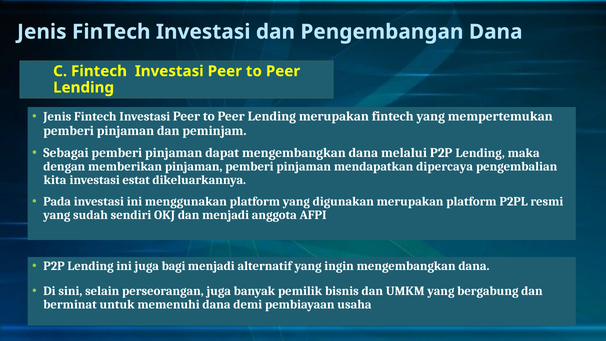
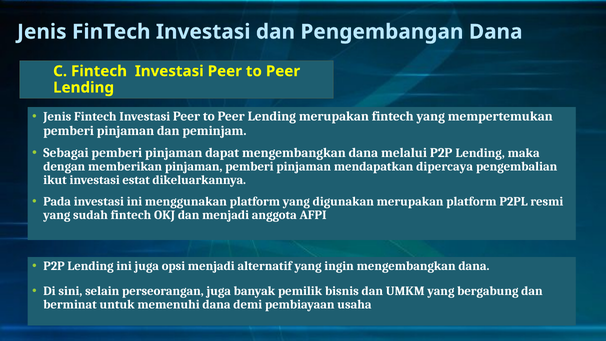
kita: kita -> ikut (55, 180)
sudah sendiri: sendiri -> fintech (131, 215)
bagi: bagi -> opsi (173, 266)
